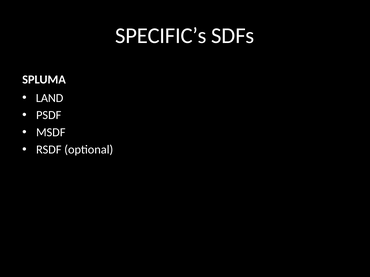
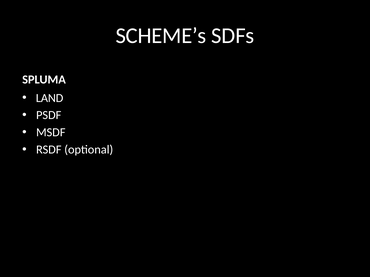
SPECIFIC’s: SPECIFIC’s -> SCHEME’s (161, 36)
